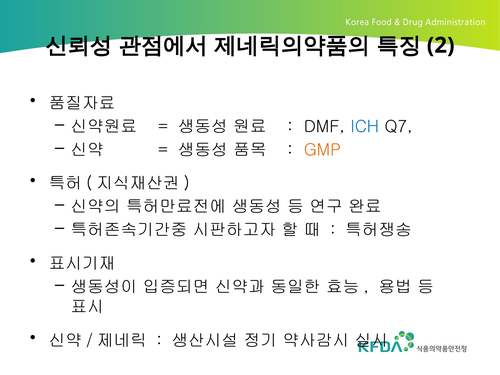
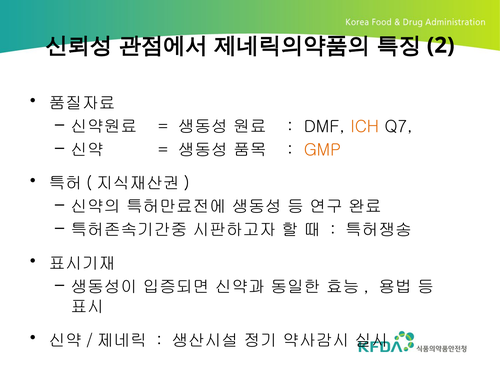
ICH colour: blue -> orange (365, 127)
